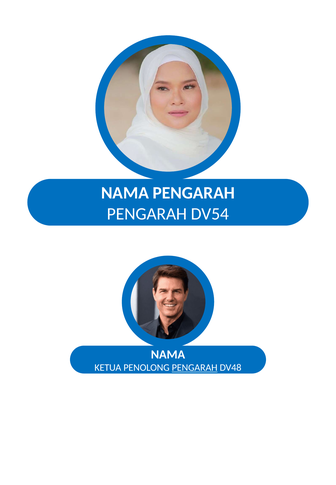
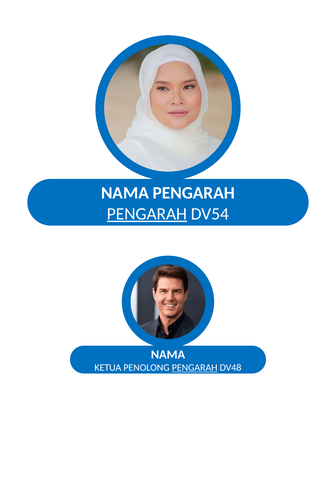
PENGARAH underline: none -> present (147, 214)
